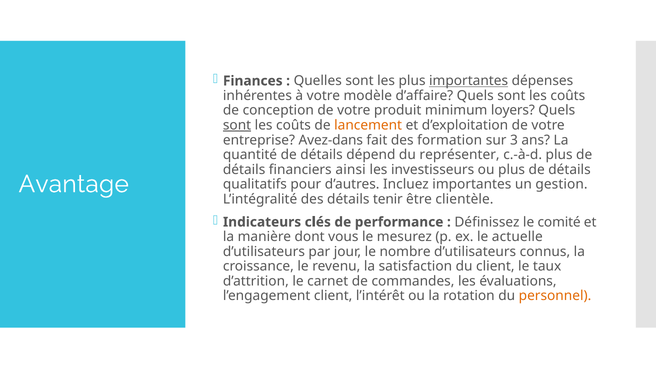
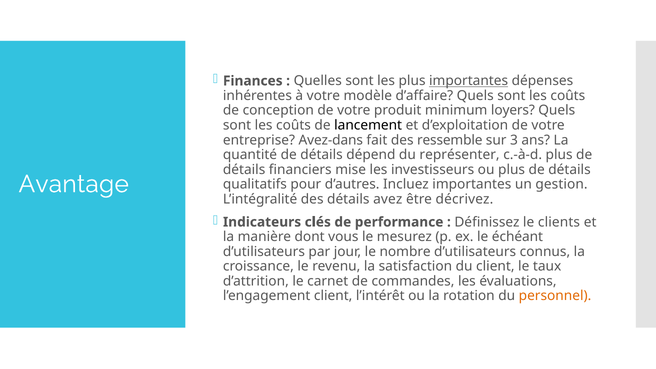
sont underline: present -> none (237, 125)
lancement colour: orange -> black (368, 125)
formation: formation -> ressemble (450, 140)
ainsi: ainsi -> mise (351, 170)
tenir: tenir -> avez (388, 199)
clientèle: clientèle -> décrivez (464, 199)
comité: comité -> clients (559, 222)
actuelle: actuelle -> échéant (517, 237)
